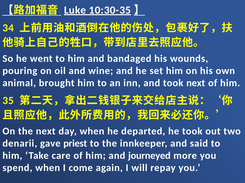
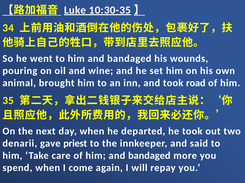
took next: next -> road (196, 83)
of him and journeyed: journeyed -> bandaged (149, 156)
